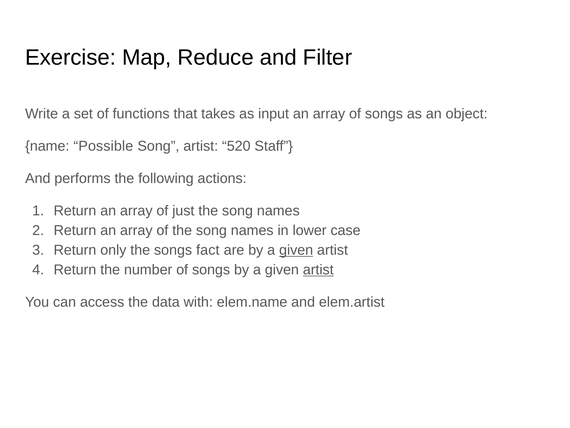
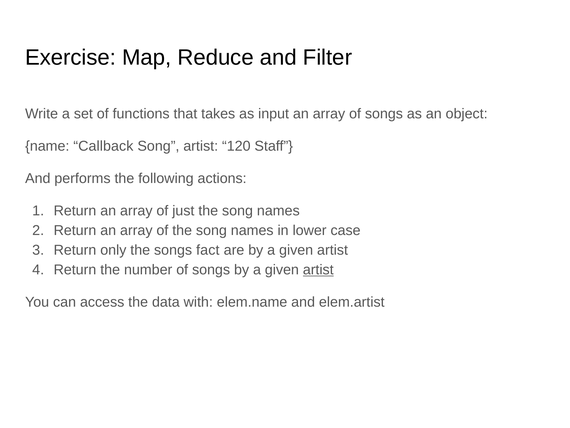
Possible: Possible -> Callback (103, 146)
520: 520 -> 120 (236, 146)
given underline: present -> none (296, 250)
